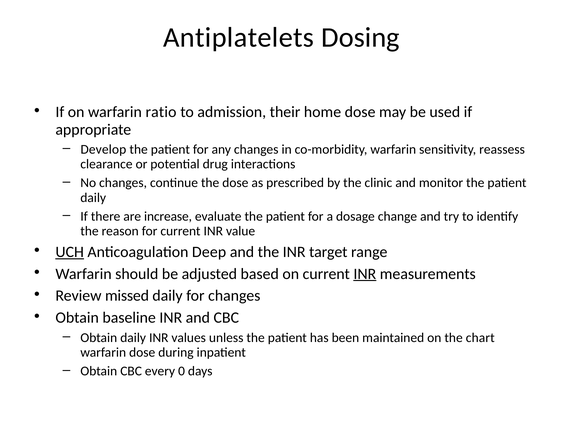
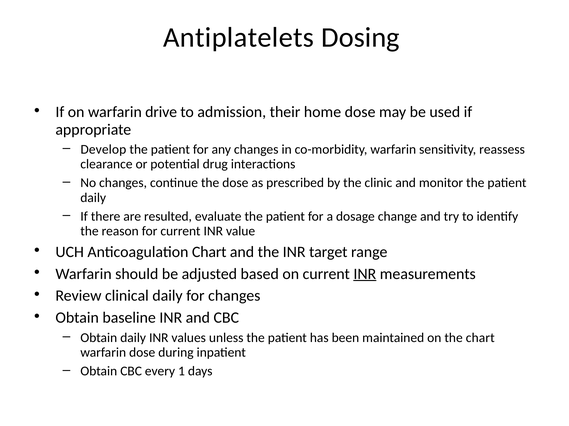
ratio: ratio -> drive (161, 112)
increase: increase -> resulted (168, 217)
UCH underline: present -> none (70, 252)
Anticoagulation Deep: Deep -> Chart (209, 252)
missed: missed -> clinical (127, 296)
0: 0 -> 1 (181, 372)
